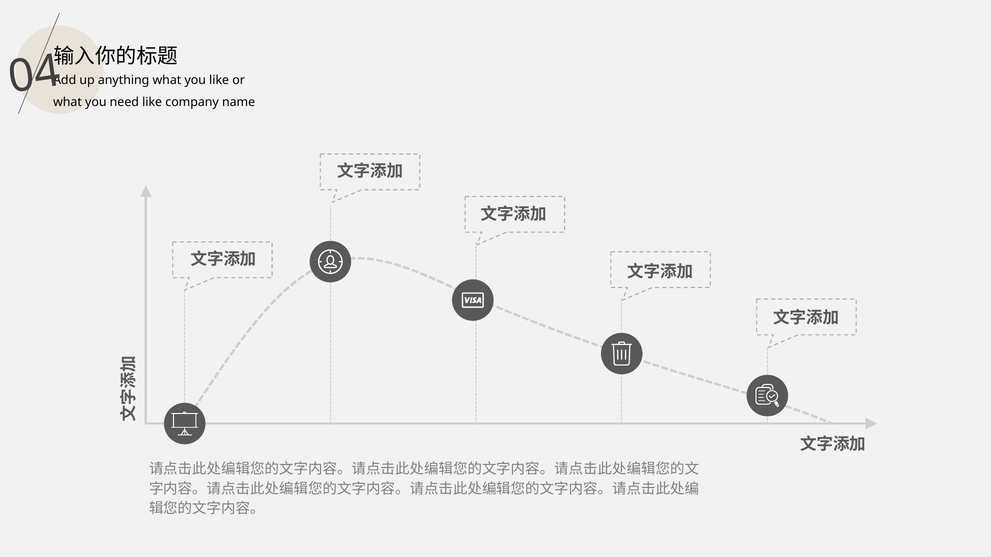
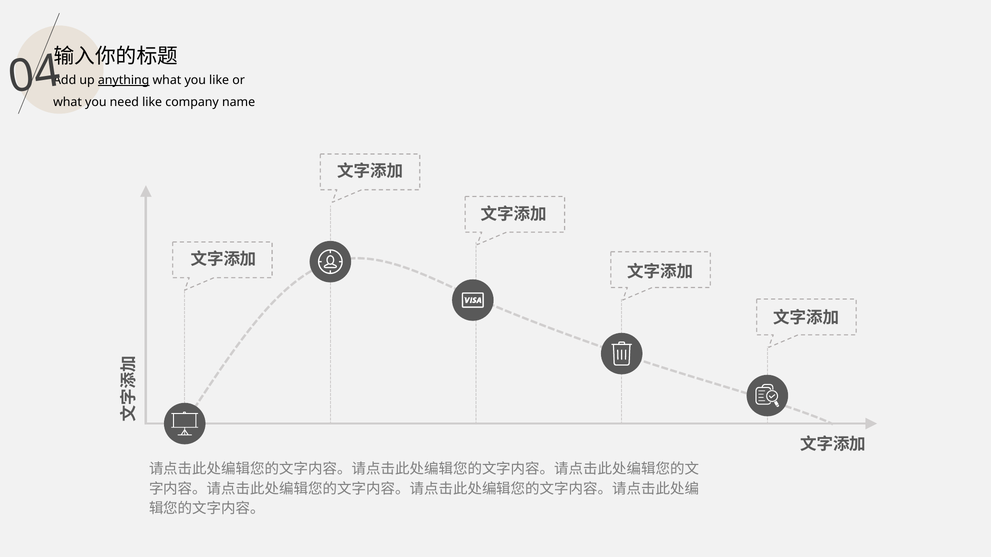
anything underline: none -> present (124, 80)
